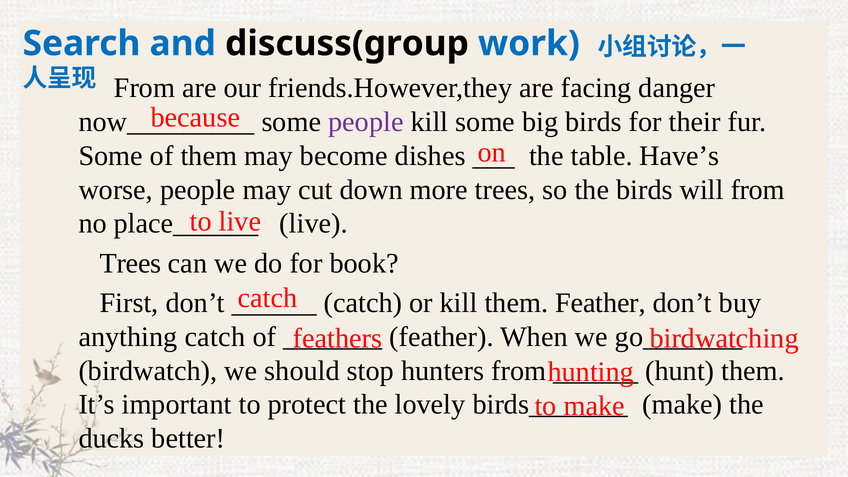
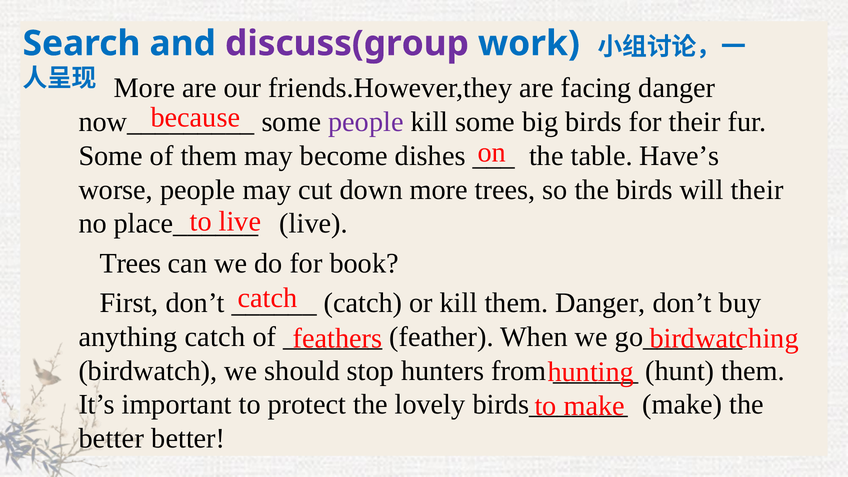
discuss(group colour: black -> purple (347, 44)
From: From -> More (144, 88)
will from: from -> their (757, 190)
them Feather: Feather -> Danger (600, 303)
ducks: ducks -> better (111, 439)
